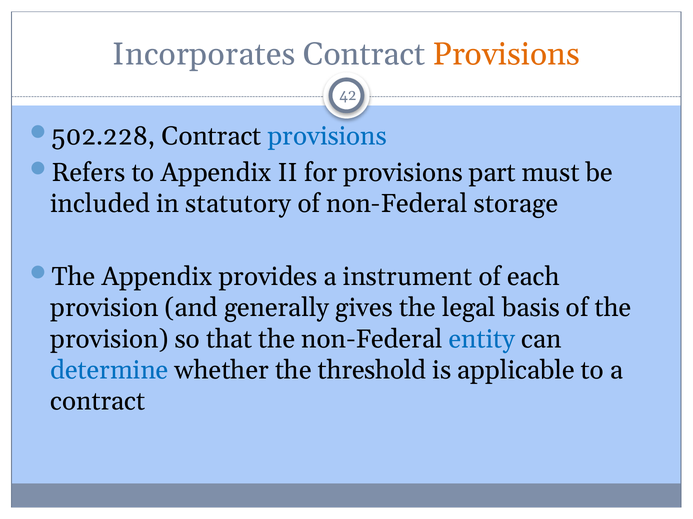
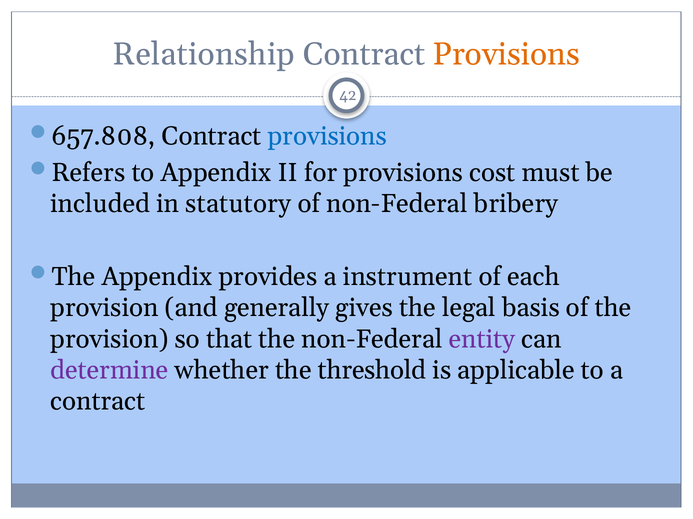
Incorporates: Incorporates -> Relationship (204, 55)
502.228: 502.228 -> 657.808 (104, 137)
part: part -> cost (492, 173)
storage: storage -> bribery (516, 204)
entity colour: blue -> purple (482, 339)
determine colour: blue -> purple (109, 371)
